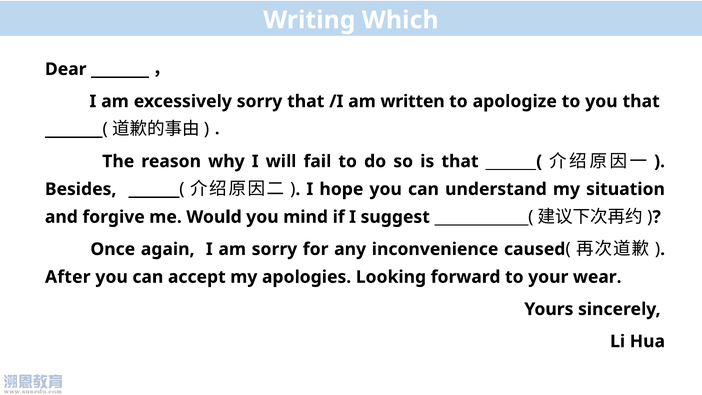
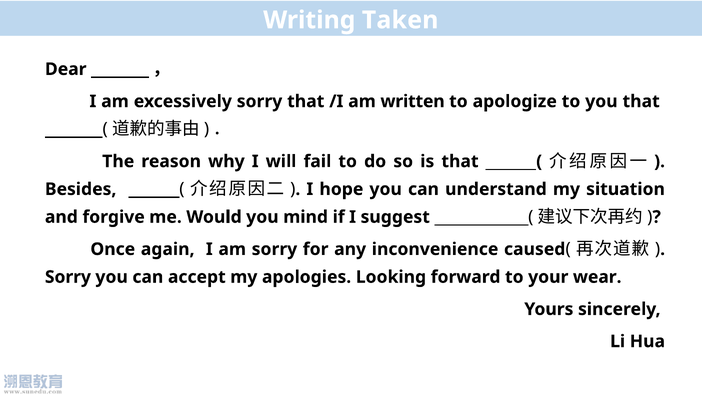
Which: Which -> Taken (400, 20)
After: After -> Sorry (68, 277)
